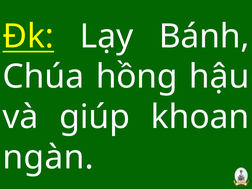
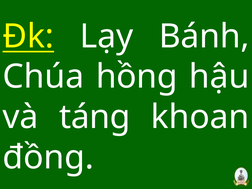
giúp: giúp -> táng (95, 117)
ngàn: ngàn -> đồng (48, 157)
